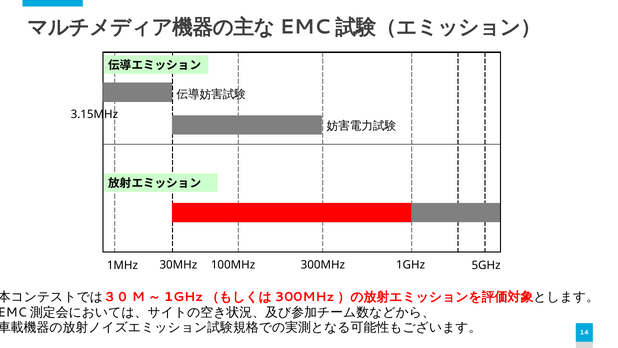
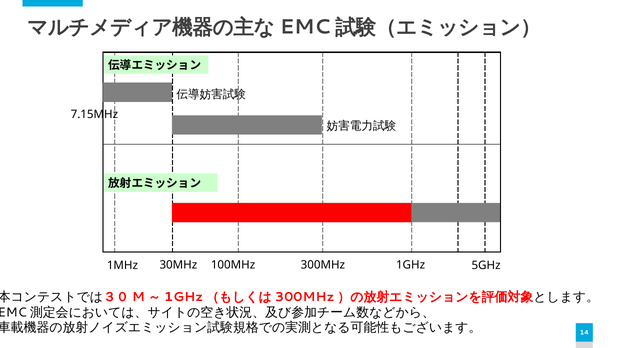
3.15MHz: 3.15MHz -> 7.15MHz (94, 114)
